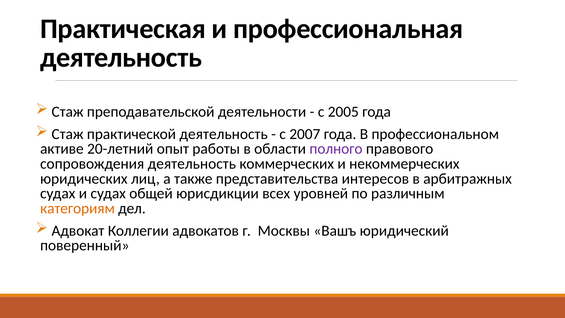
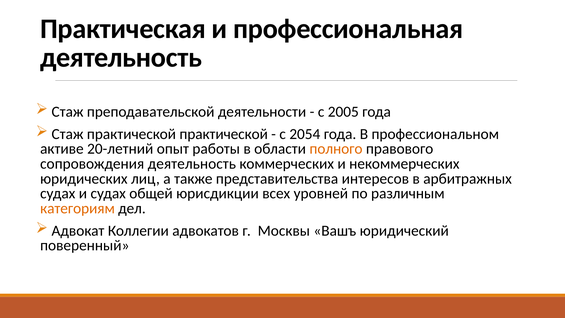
практической деятельность: деятельность -> практической (224, 134)
2007: 2007 -> 2054 (305, 134)
полного colour: purple -> orange (336, 149)
